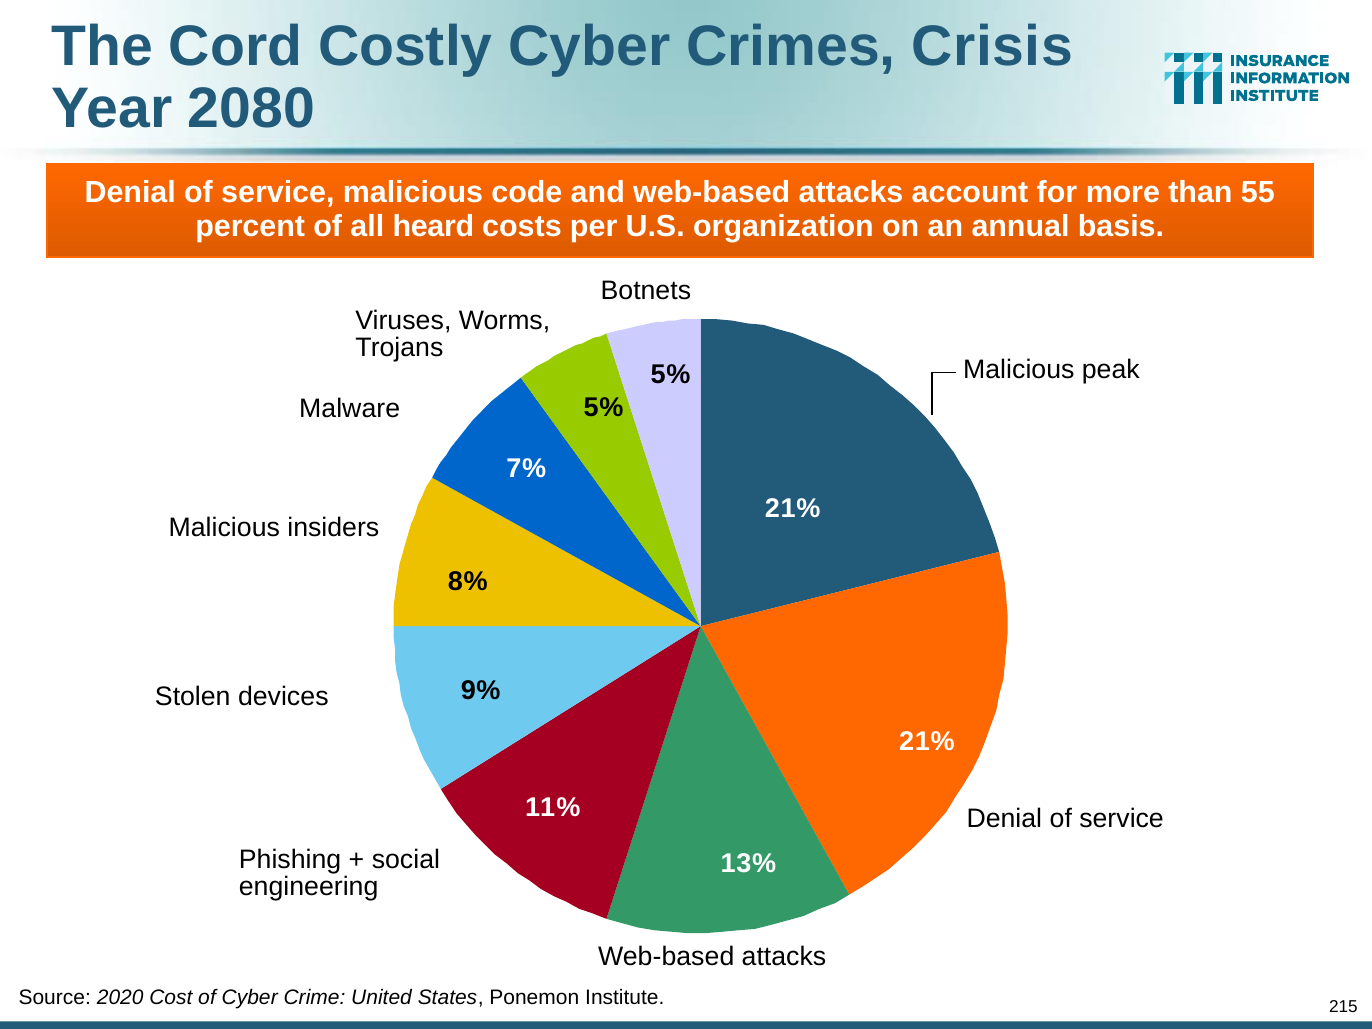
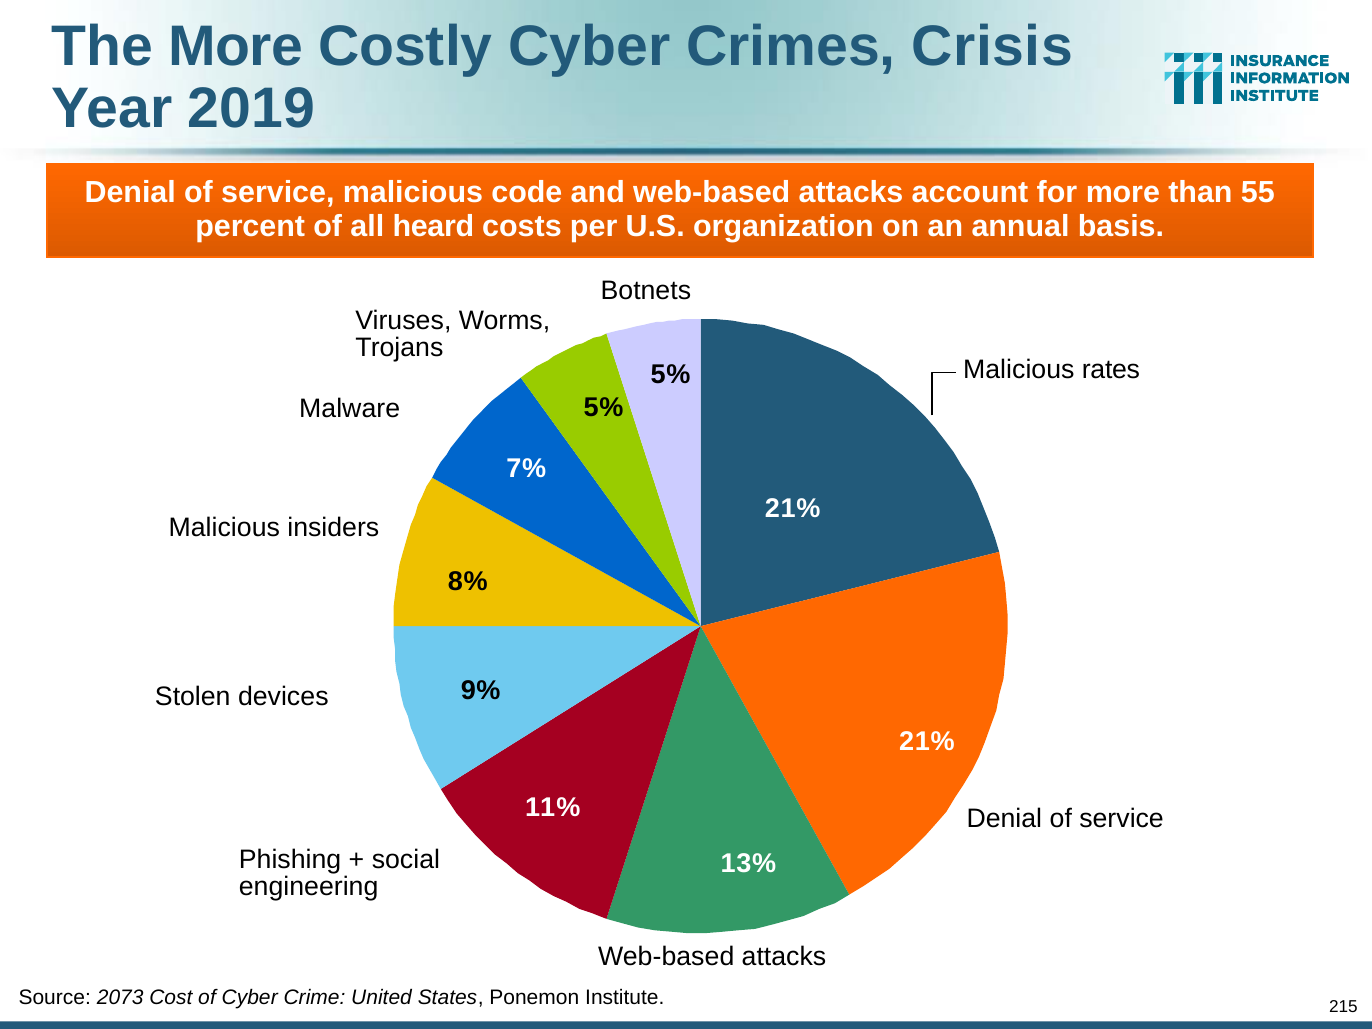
The Cord: Cord -> More (236, 47)
2080: 2080 -> 2019 (252, 109)
peak: peak -> rates (1111, 370)
2020: 2020 -> 2073 (120, 997)
